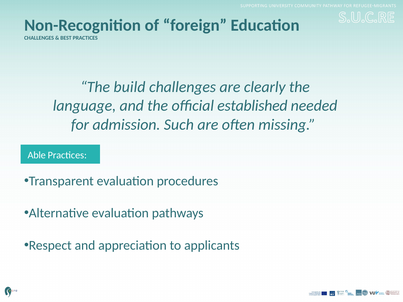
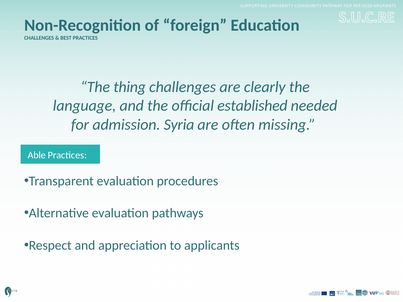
build: build -> thing (130, 87)
Such: Such -> Syria (179, 125)
